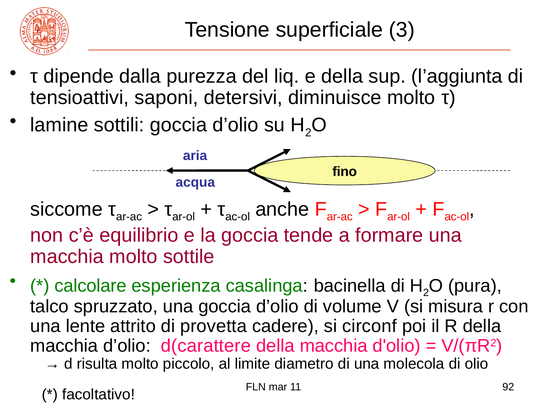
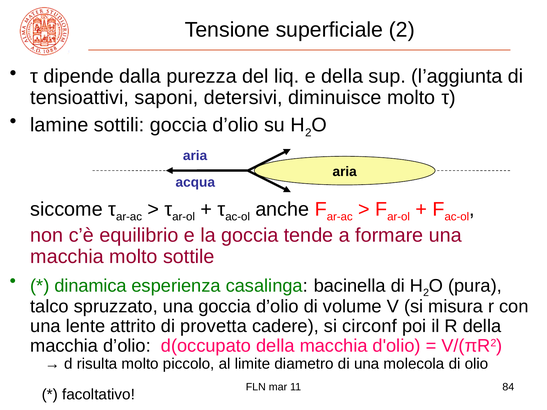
superficiale 3: 3 -> 2 (402, 30)
fino: fino -> aria (345, 172)
calcolare: calcolare -> dinamica (91, 286)
d(carattere: d(carattere -> d(occupato (206, 346)
92: 92 -> 84 (508, 387)
